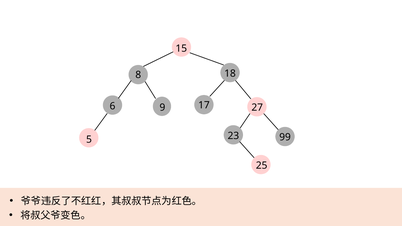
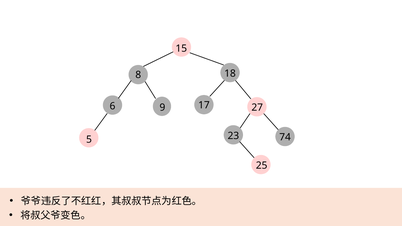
99: 99 -> 74 (285, 137)
